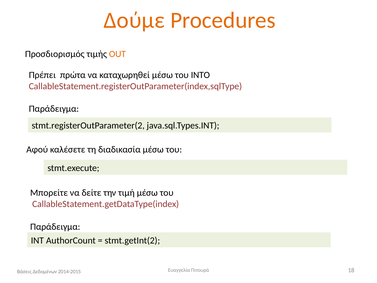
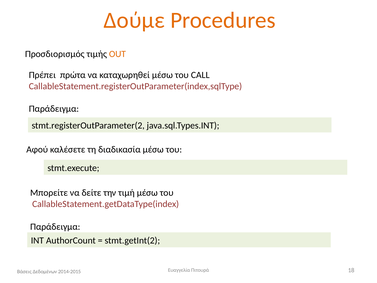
INTO: INTO -> CALL (200, 75)
